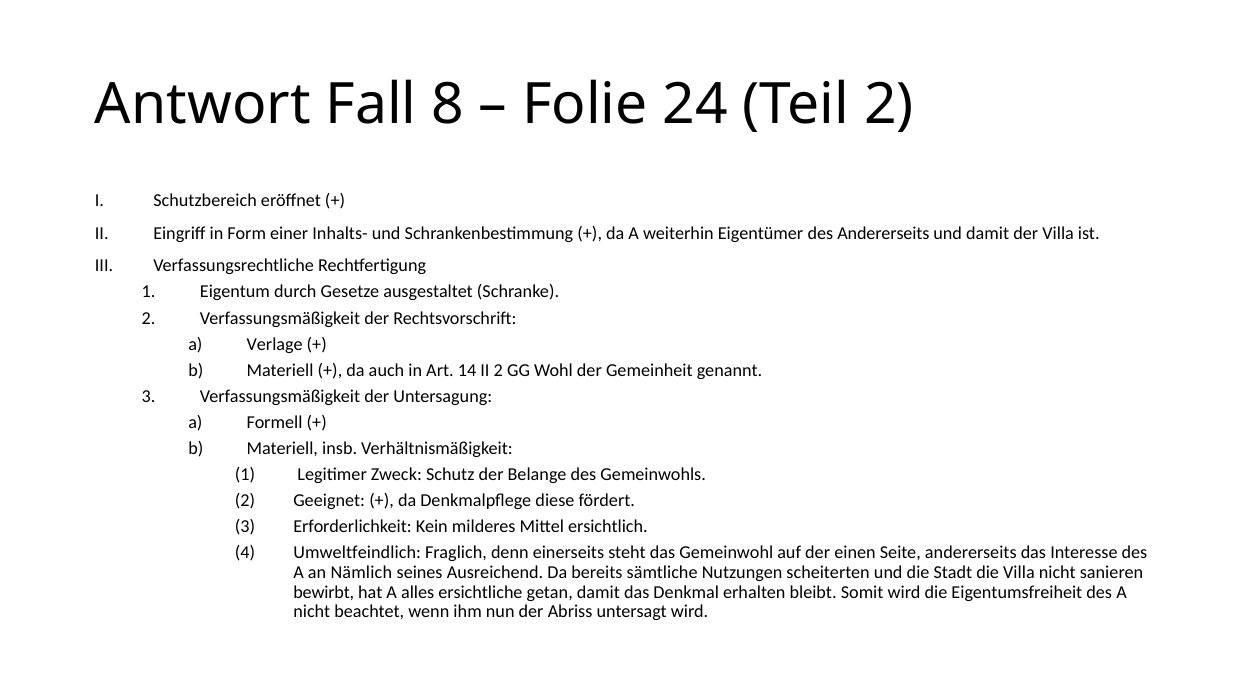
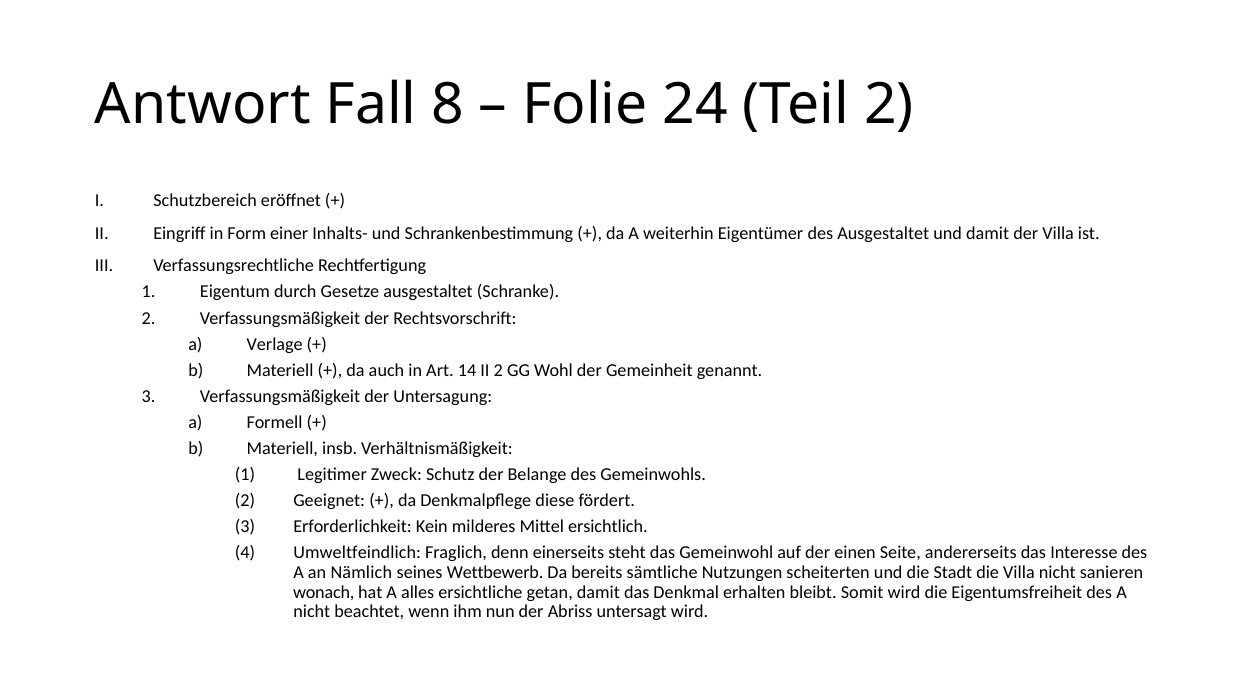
des Andererseits: Andererseits -> Ausgestaltet (883, 233)
Ausreichend: Ausreichend -> Wettbewerb (495, 573)
bewirbt: bewirbt -> wonach (324, 592)
